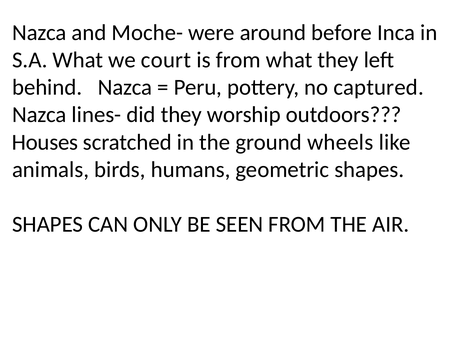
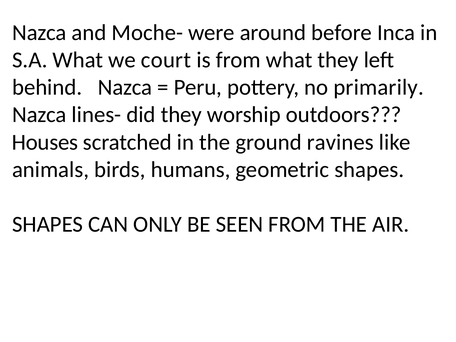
captured: captured -> primarily (379, 87)
wheels: wheels -> ravines (340, 142)
